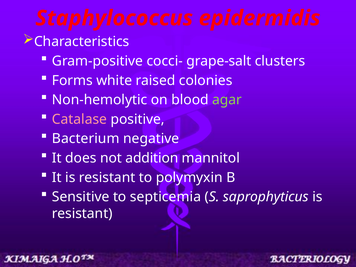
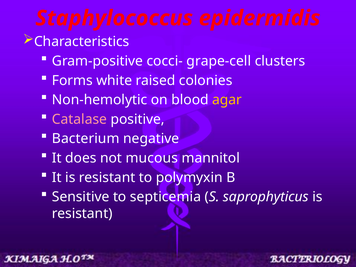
grape-salt: grape-salt -> grape-cell (219, 61)
agar colour: light green -> yellow (227, 100)
addition: addition -> mucous (152, 158)
